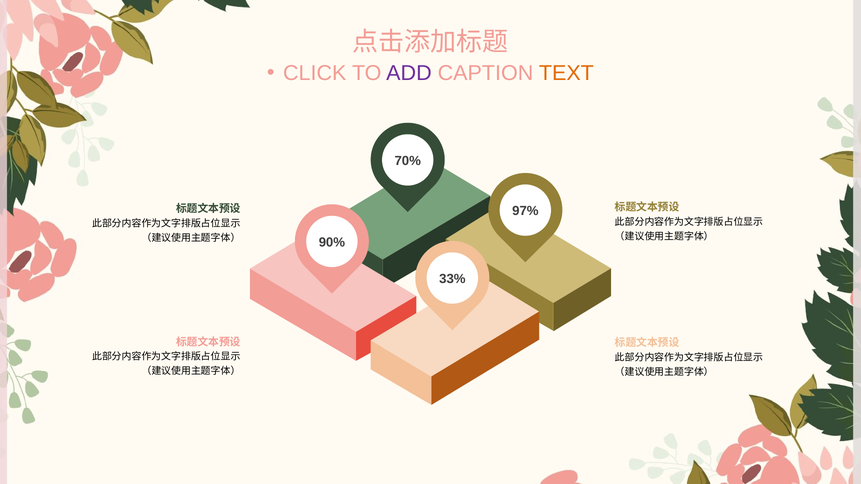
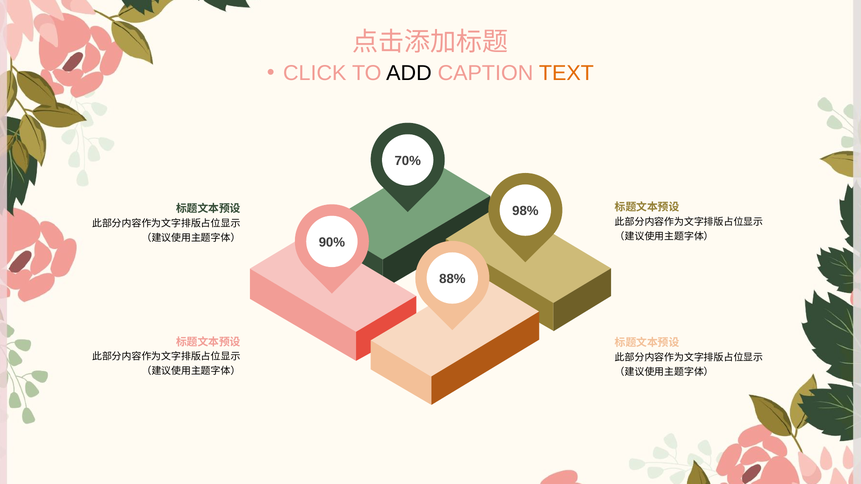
ADD colour: purple -> black (409, 73)
97%: 97% -> 98% (525, 211)
33%: 33% -> 88% (452, 279)
